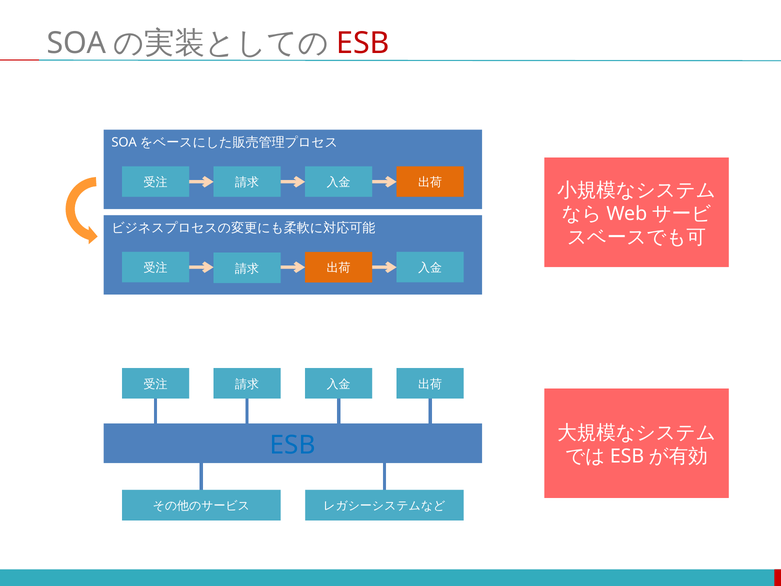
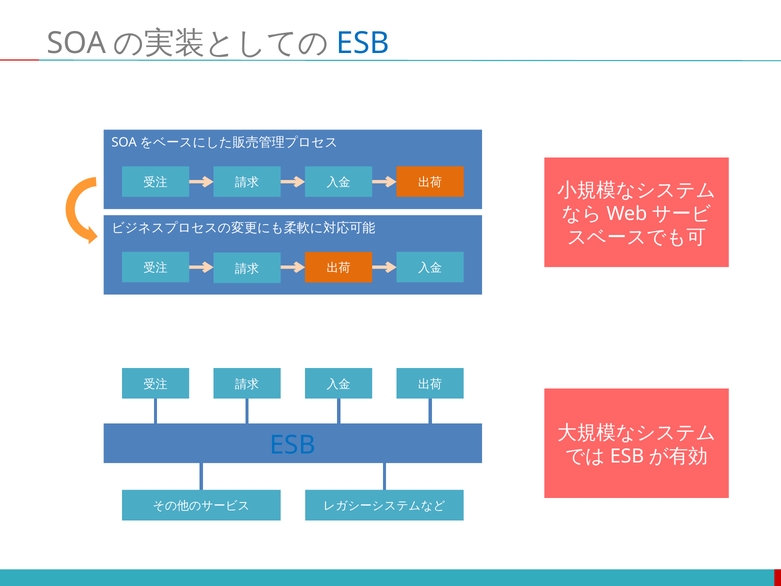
ESB colour: red -> blue (363, 43)
